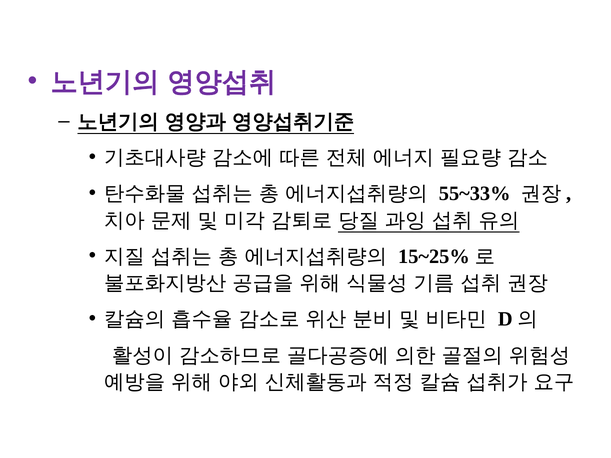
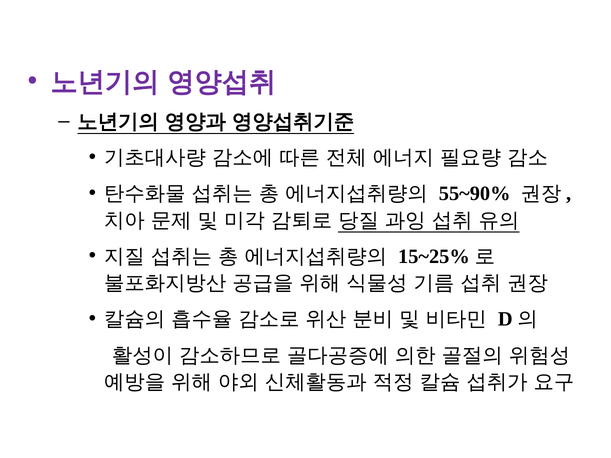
55~33%: 55~33% -> 55~90% (475, 194)
